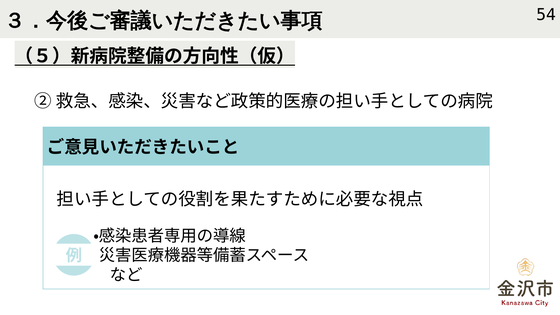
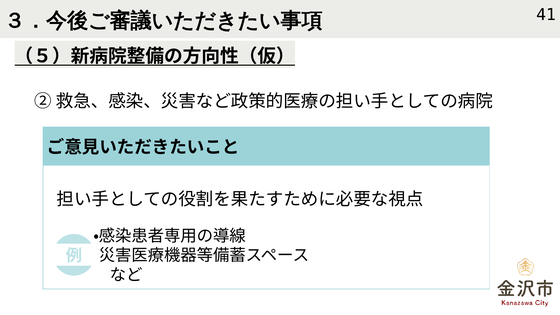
54: 54 -> 41 (546, 15)
